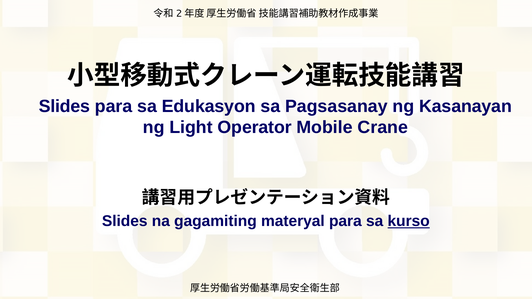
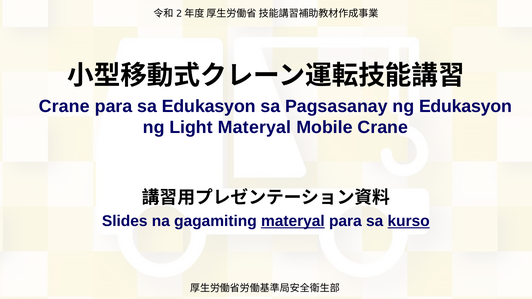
Slides: Slides -> Crane (64, 106)
ng Kasanayan: Kasanayan -> Edukasyon (466, 106)
Light Operator: Operator -> Materyal (255, 128)
materyal underline: none -> present (293, 221)
